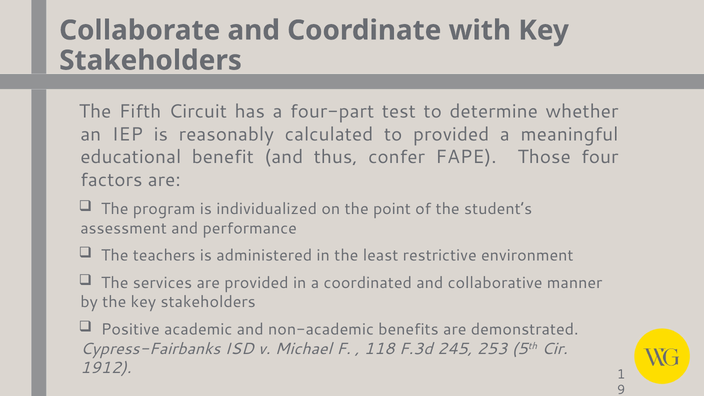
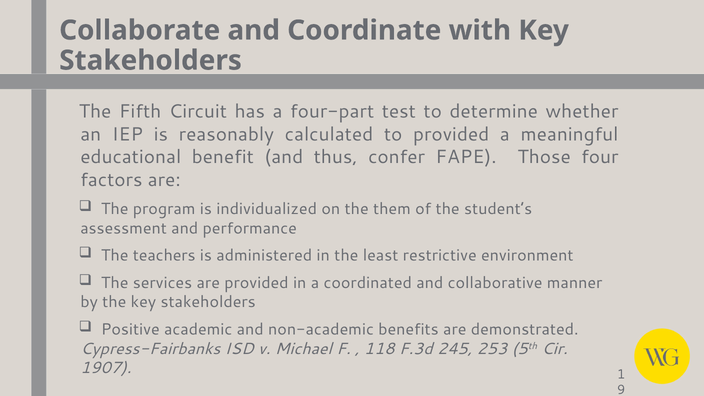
point: point -> them (392, 209)
1912: 1912 -> 1907 (106, 368)
